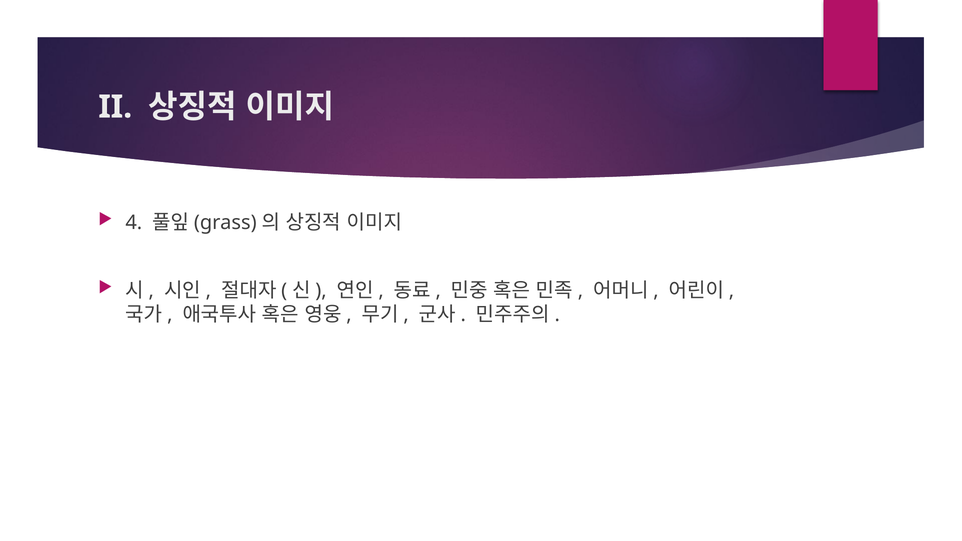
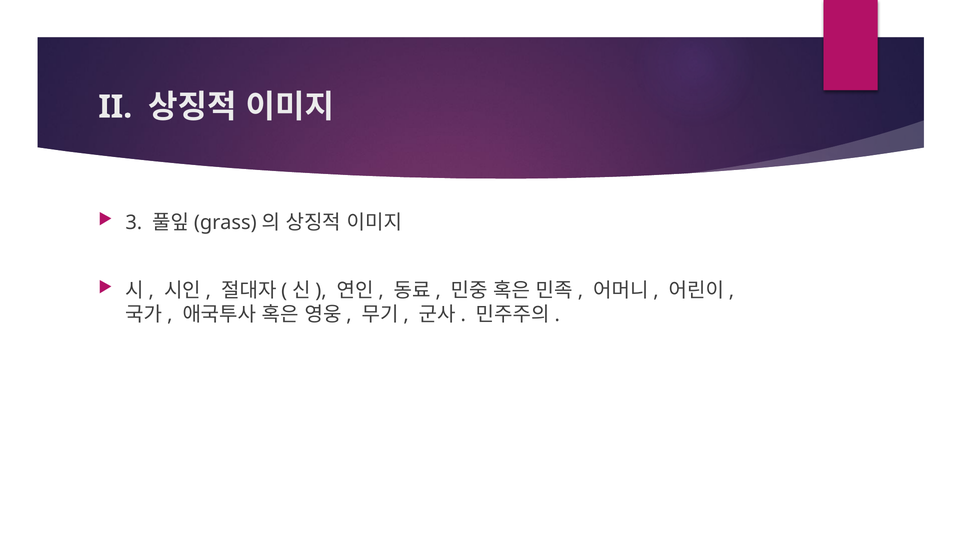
4: 4 -> 3 (134, 222)
